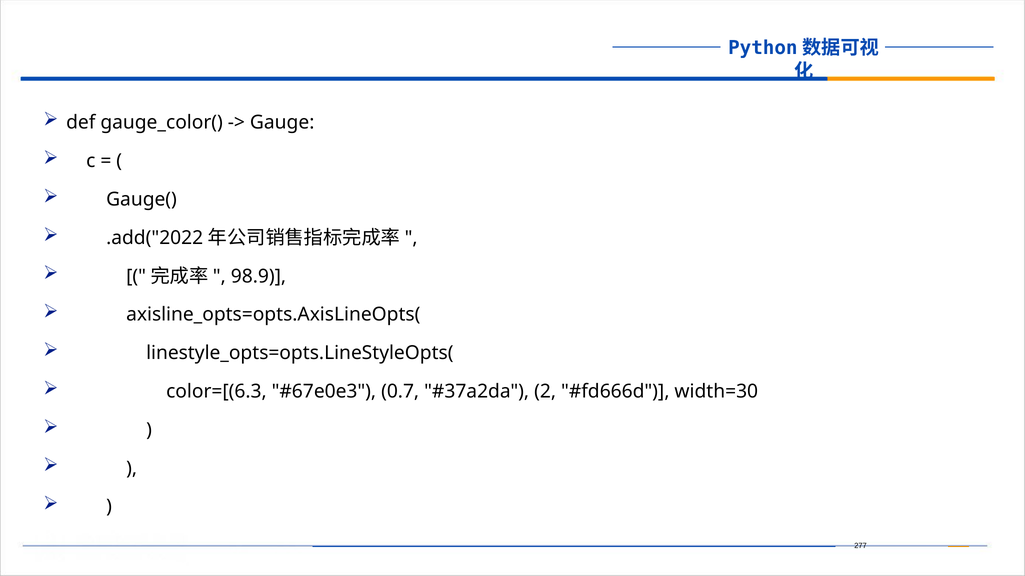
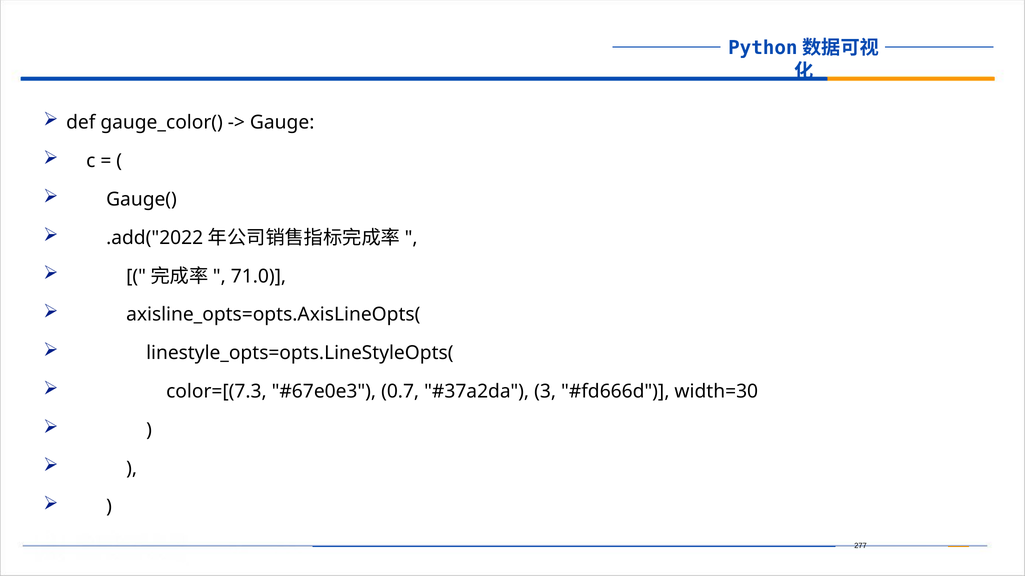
98.9: 98.9 -> 71.0 (258, 276)
color=[(6.3: color=[(6.3 -> color=[(7.3 (216, 392)
2: 2 -> 3 (545, 392)
